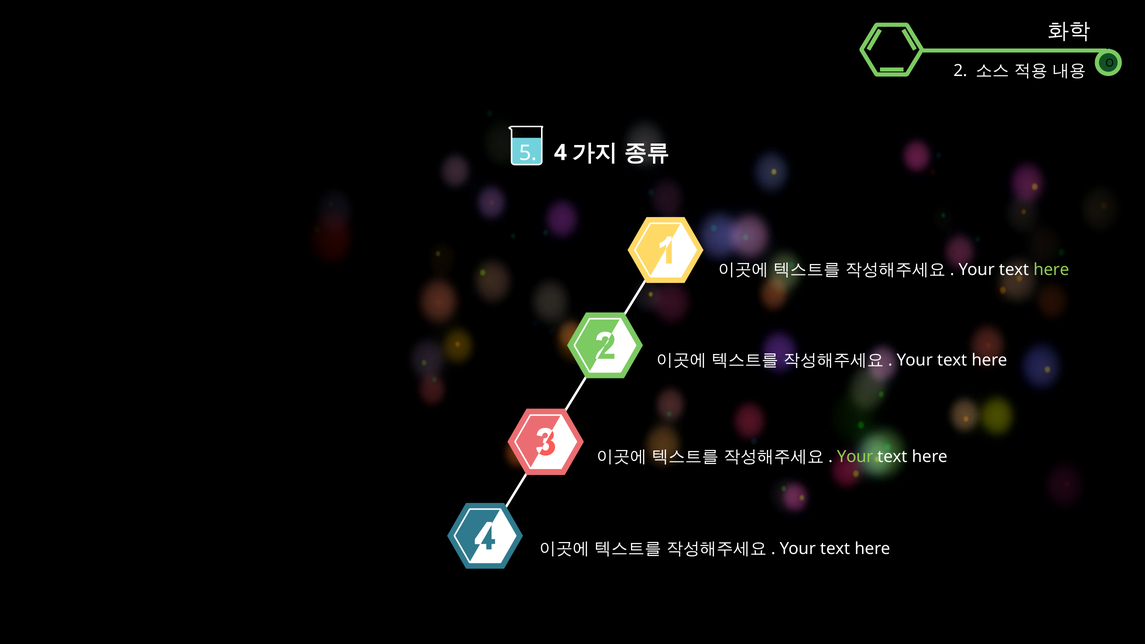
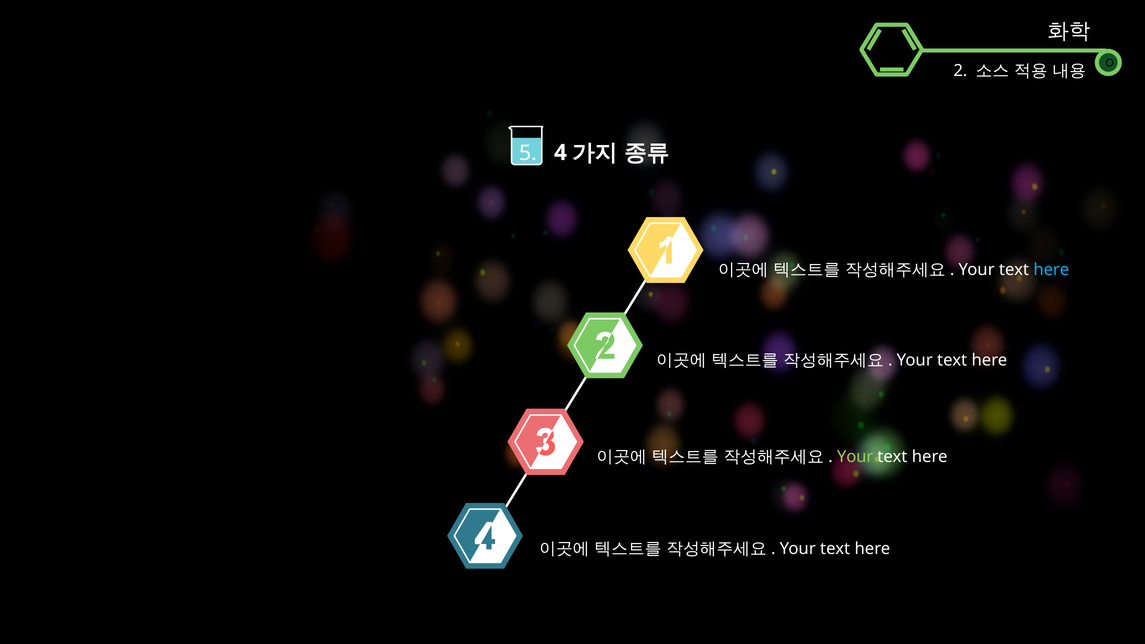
here colour: light green -> light blue (1051, 270)
